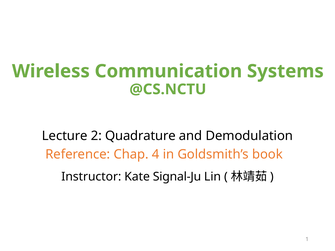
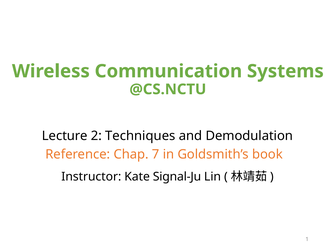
Quadrature: Quadrature -> Techniques (140, 136)
4: 4 -> 7 (156, 154)
